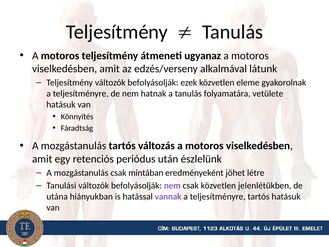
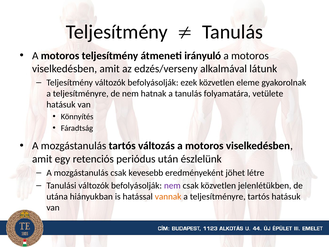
ugyanaz: ugyanaz -> irányuló (203, 56)
mintában: mintában -> kevesebb (146, 173)
vannak colour: purple -> orange (168, 196)
